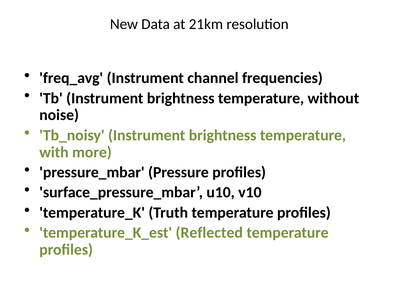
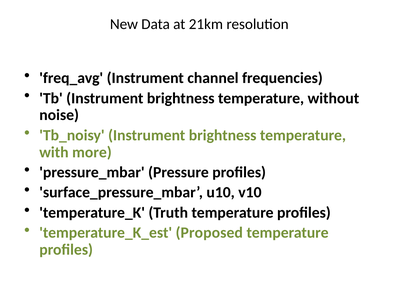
Reflected: Reflected -> Proposed (209, 233)
